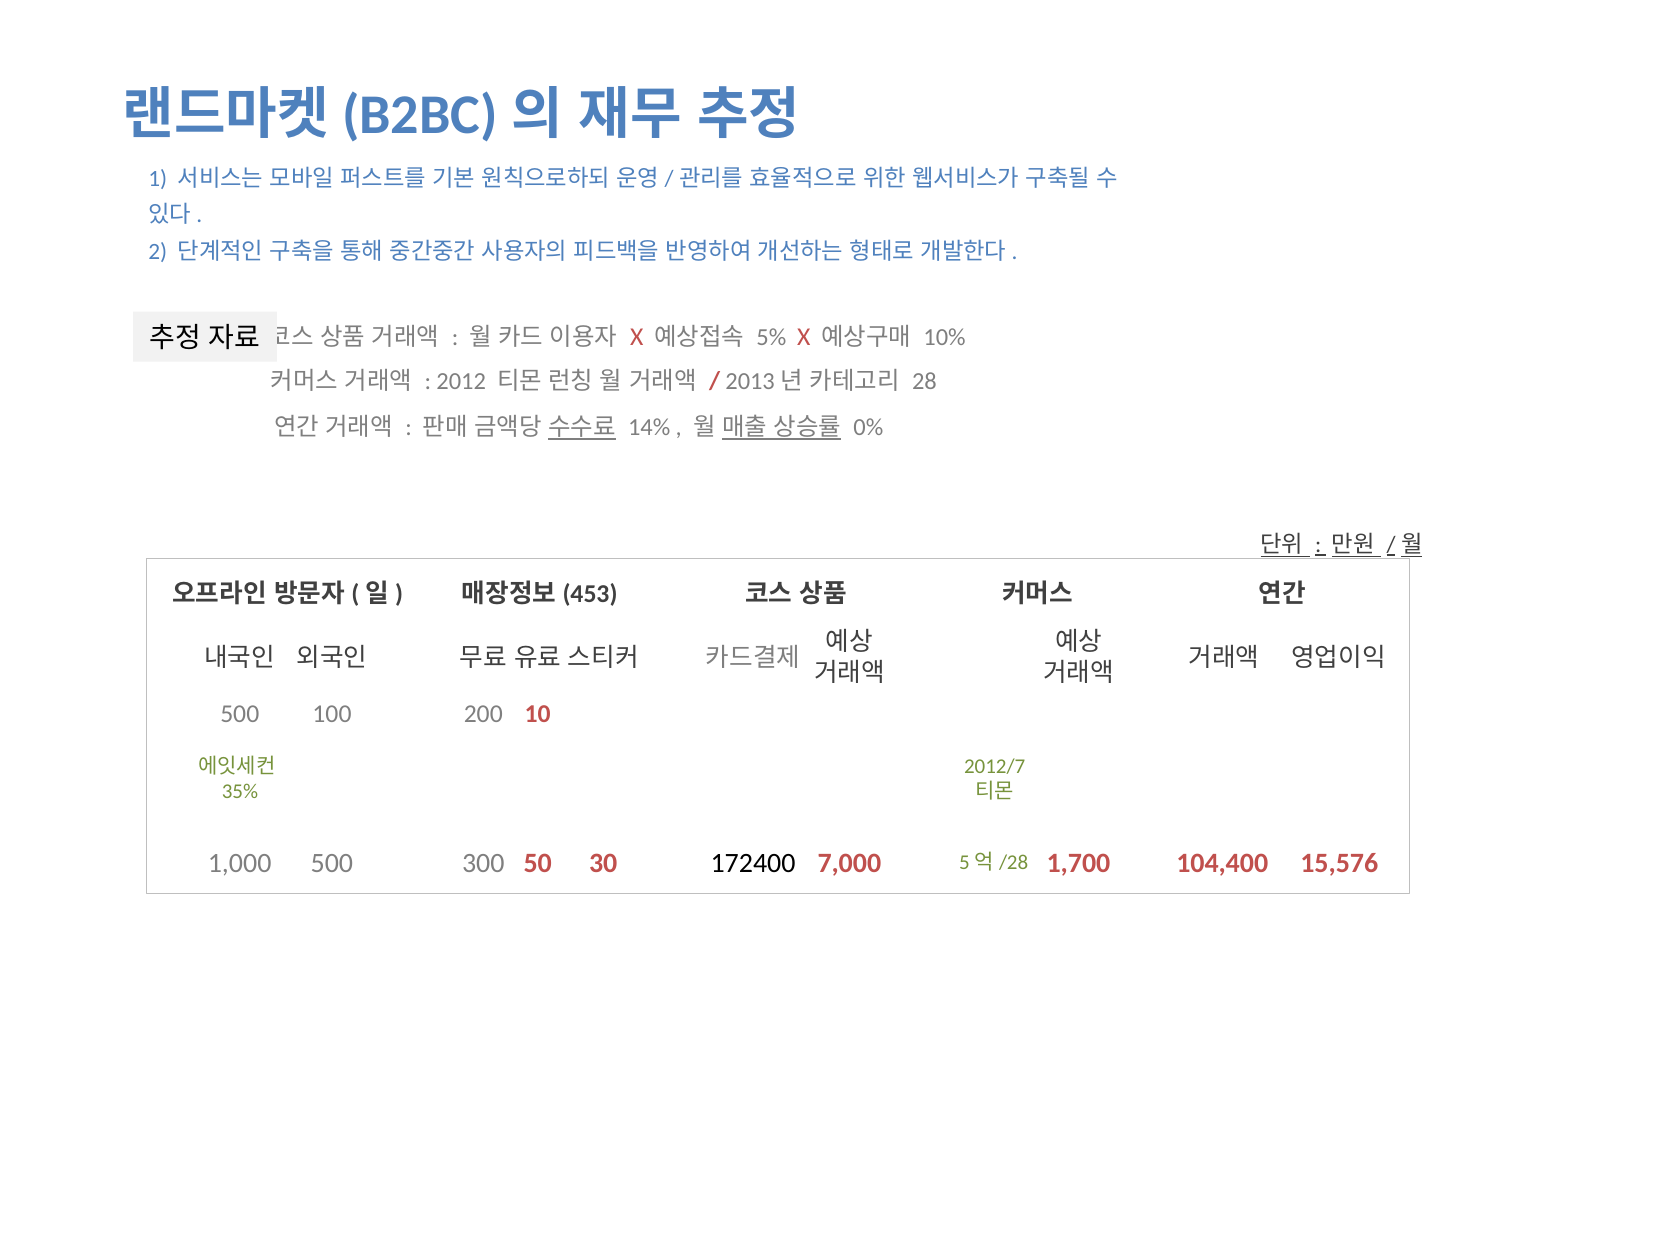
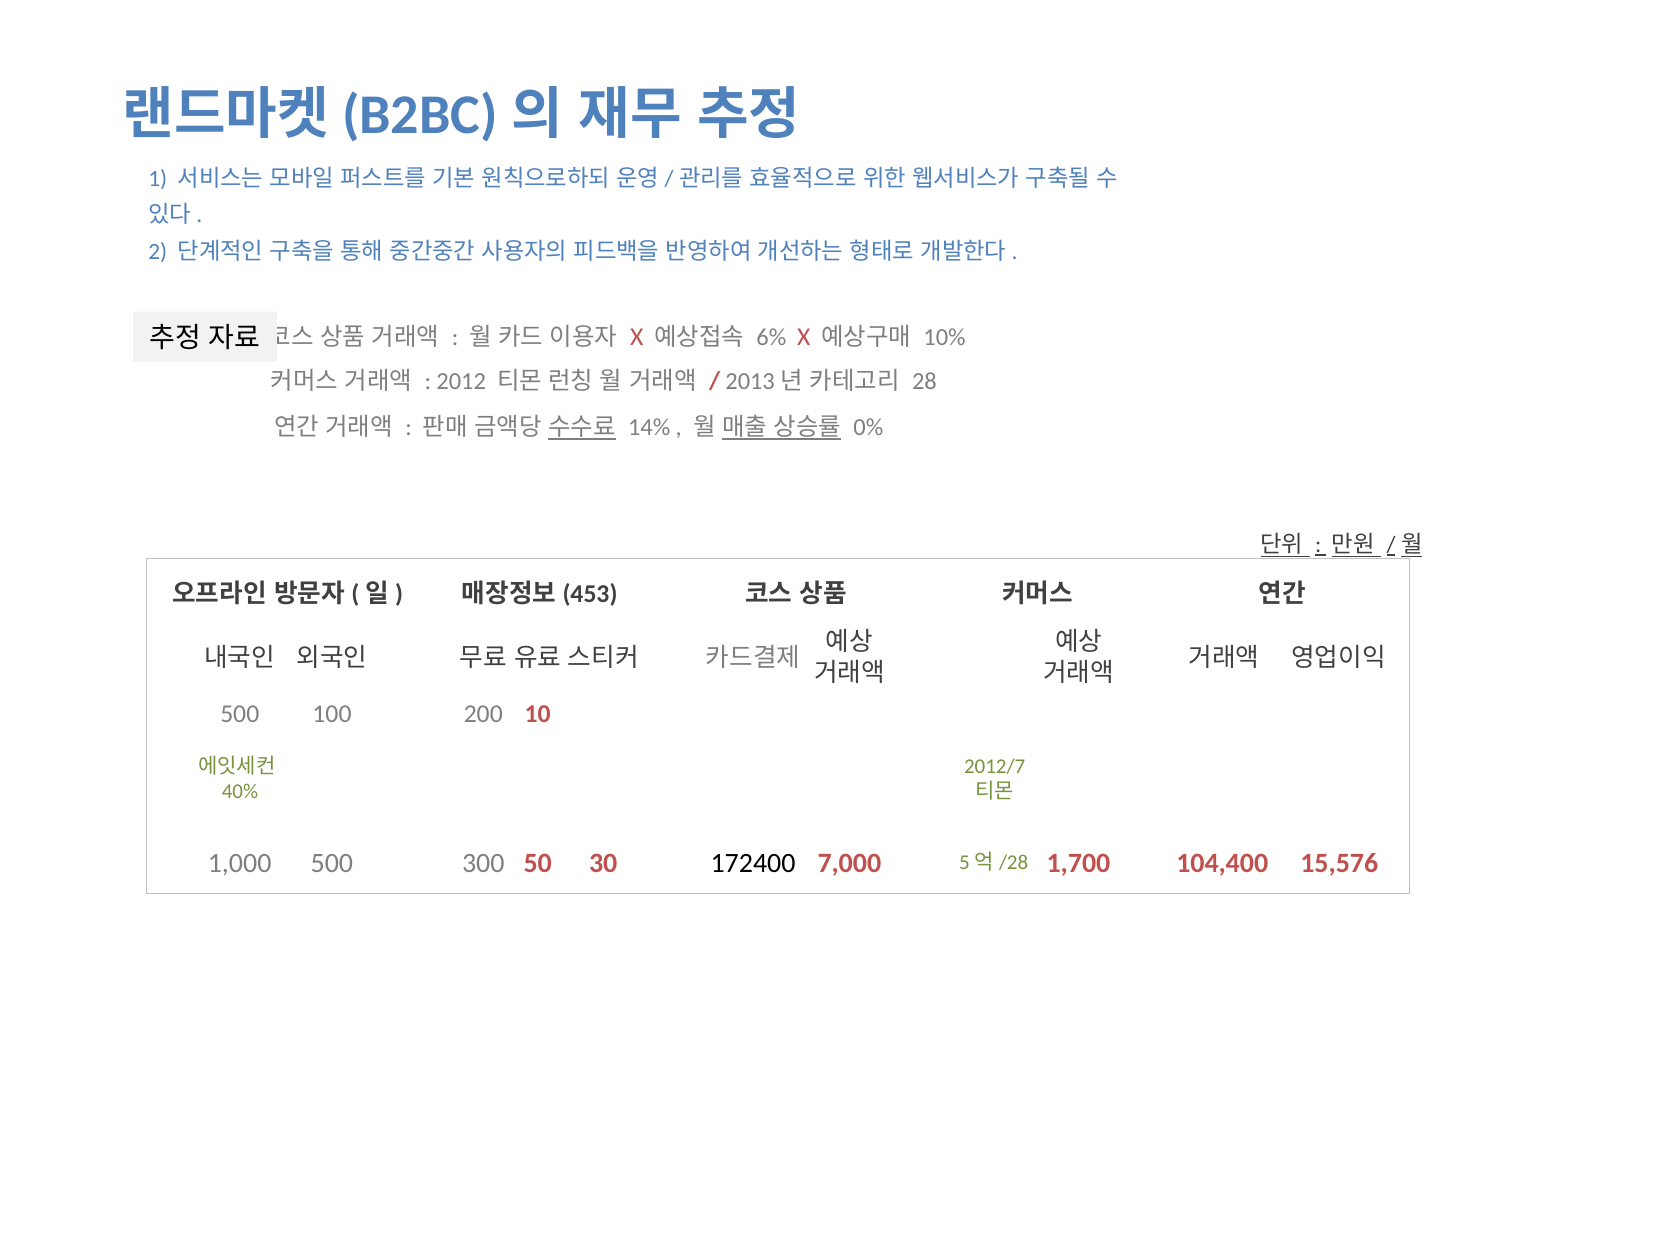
5%: 5% -> 6% (771, 337)
35%: 35% -> 40% (240, 792)
